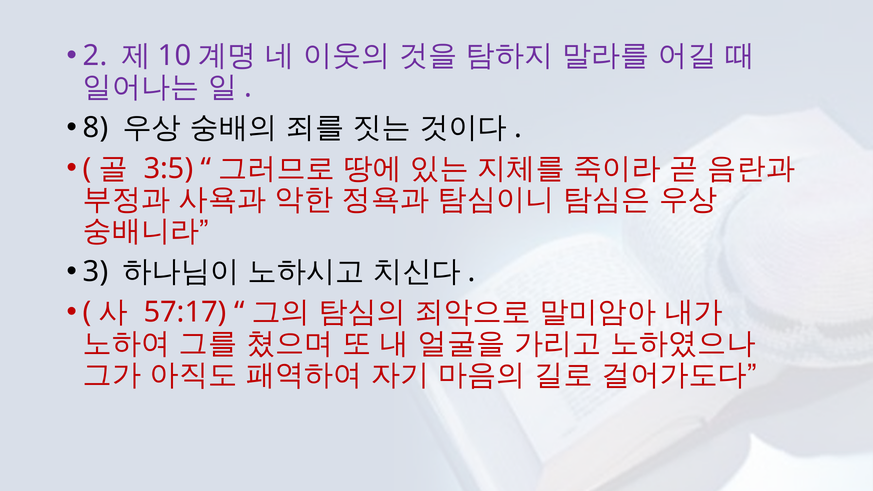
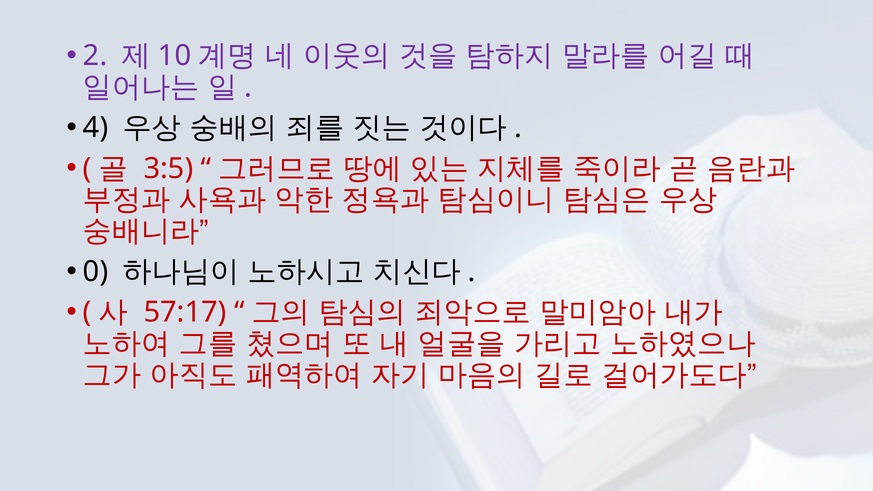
8: 8 -> 4 (96, 128)
3: 3 -> 0 (96, 272)
